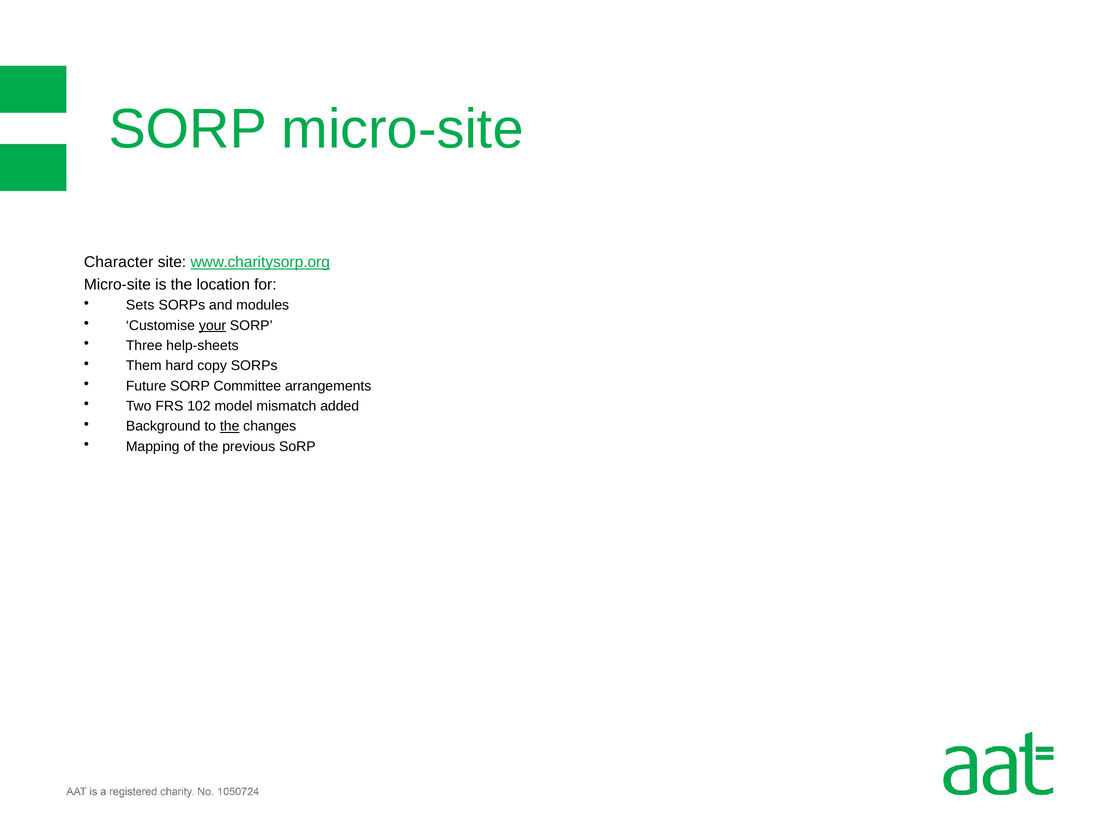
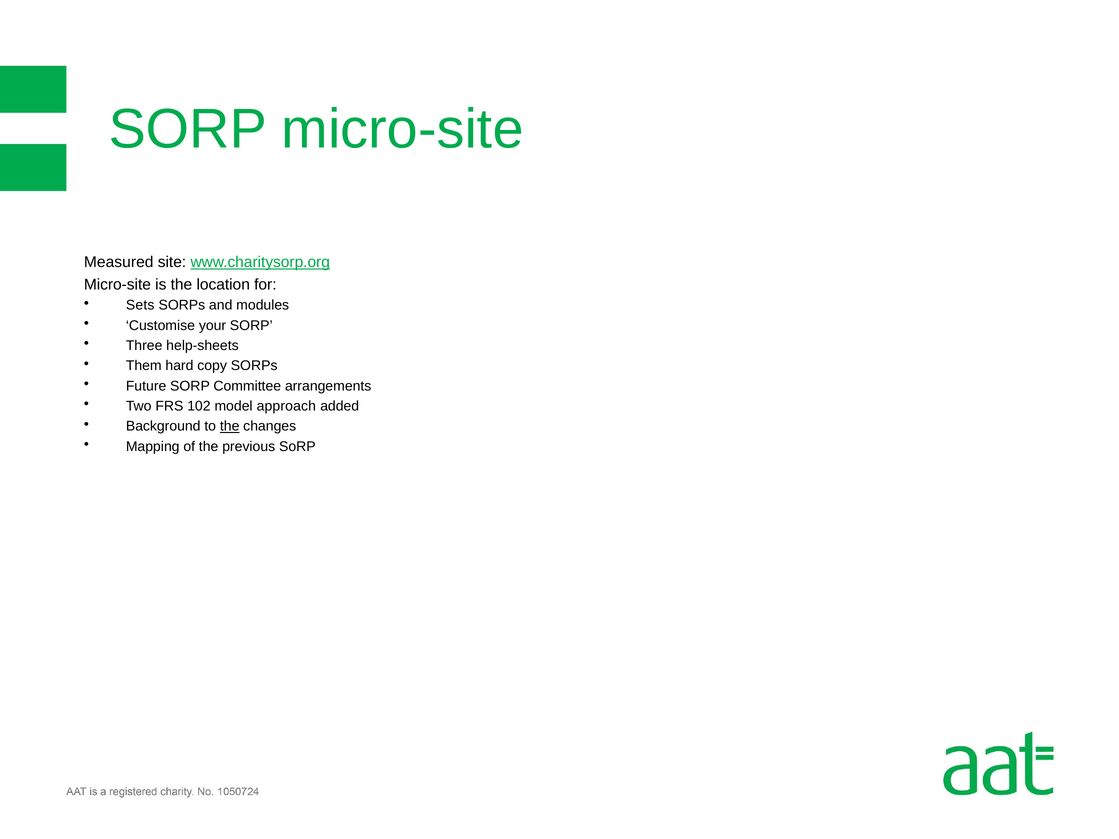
Character: Character -> Measured (119, 262)
your underline: present -> none (213, 326)
mismatch: mismatch -> approach (286, 406)
